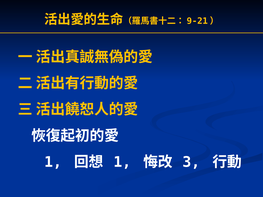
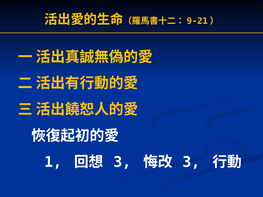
1: 1 -> 3 (122, 162)
